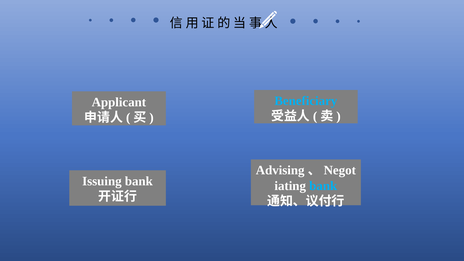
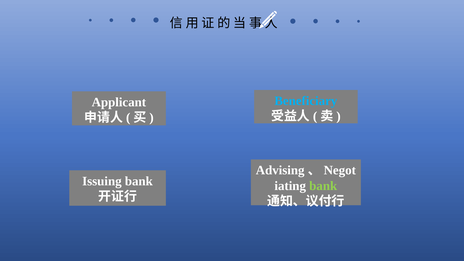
bank colour: light blue -> light green (323, 186)
